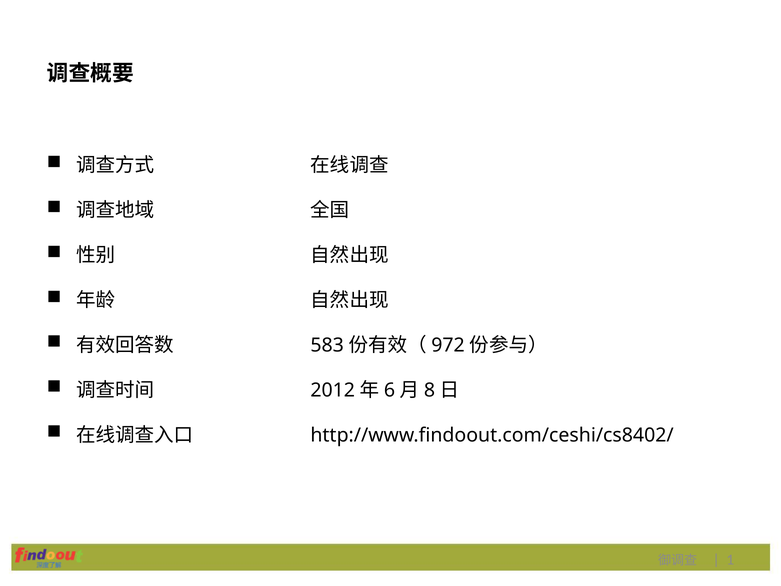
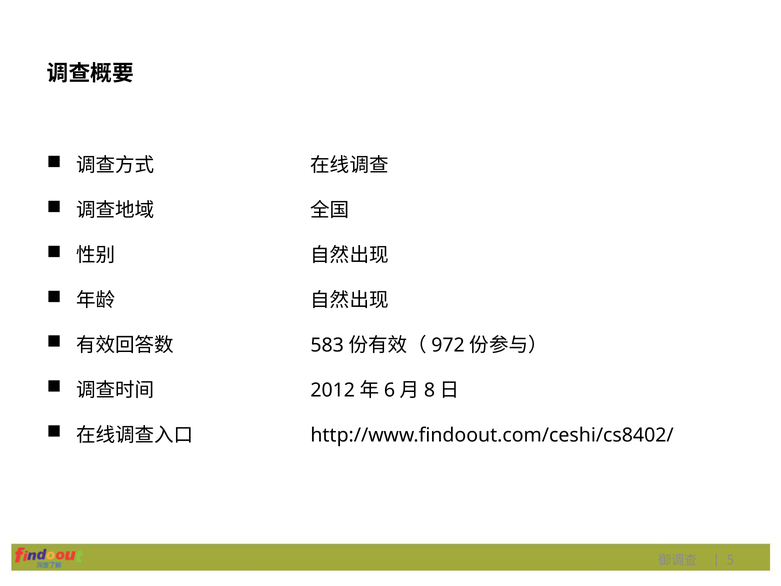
1: 1 -> 5 (730, 559)
